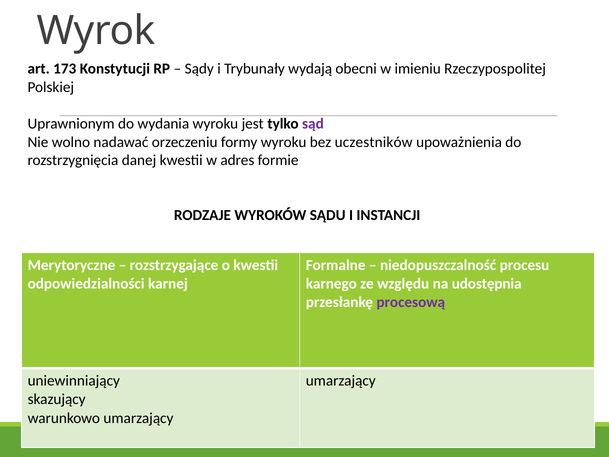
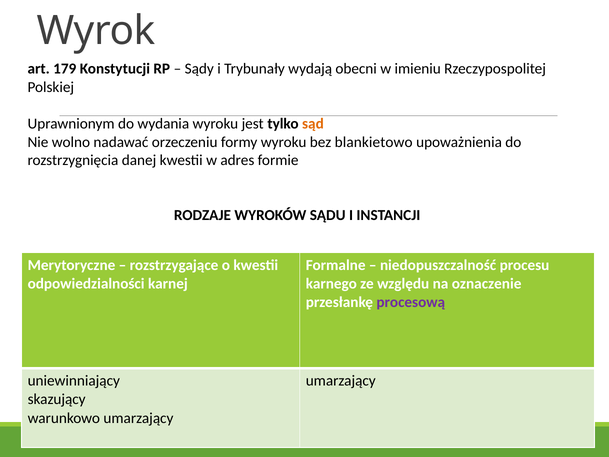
173: 173 -> 179 (65, 69)
sąd colour: purple -> orange (313, 124)
uczestników: uczestników -> blankietowo (374, 142)
udostępnia: udostępnia -> oznaczenie (487, 283)
